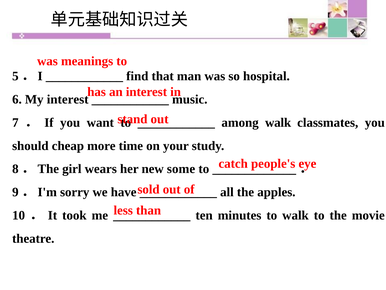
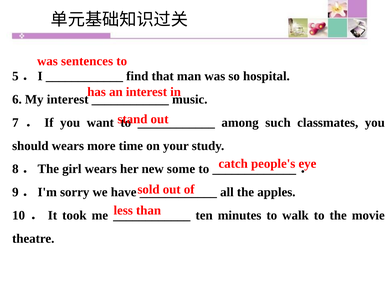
meanings: meanings -> sentences (87, 61)
among walk: walk -> such (278, 122)
should cheap: cheap -> wears (68, 146)
